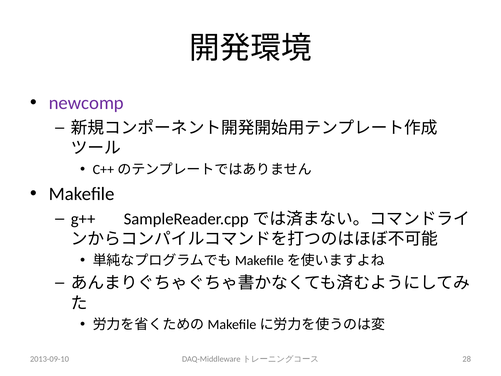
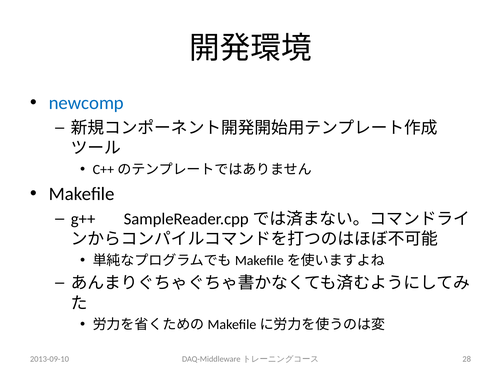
newcomp colour: purple -> blue (86, 103)
